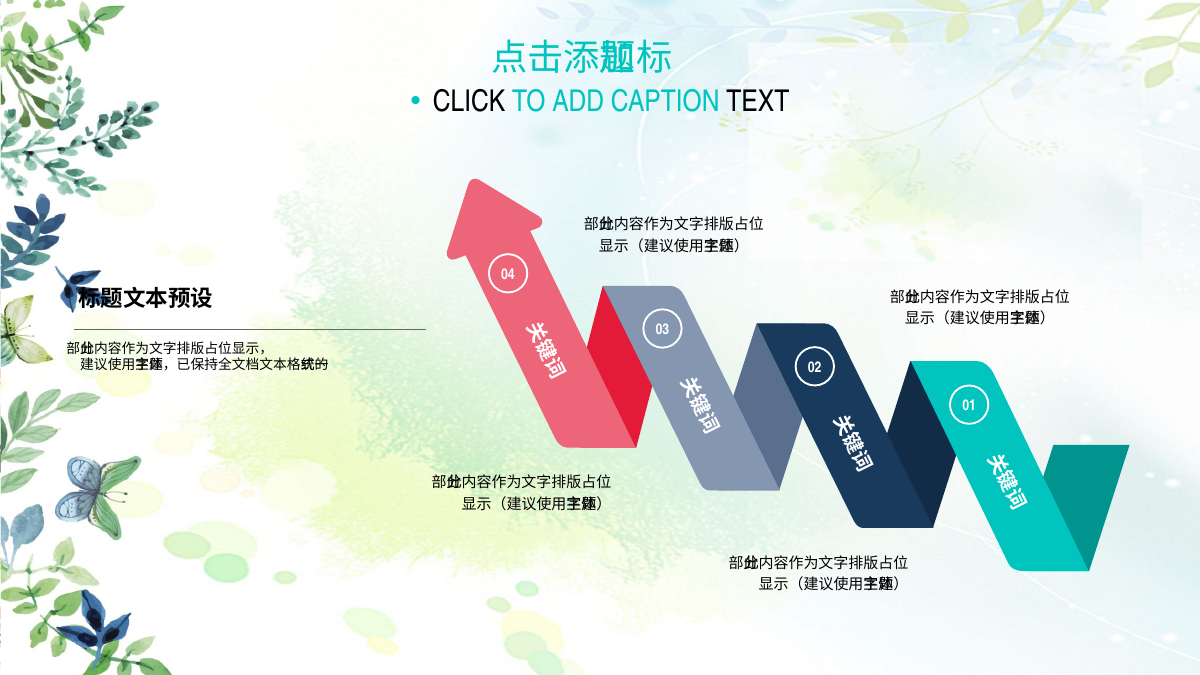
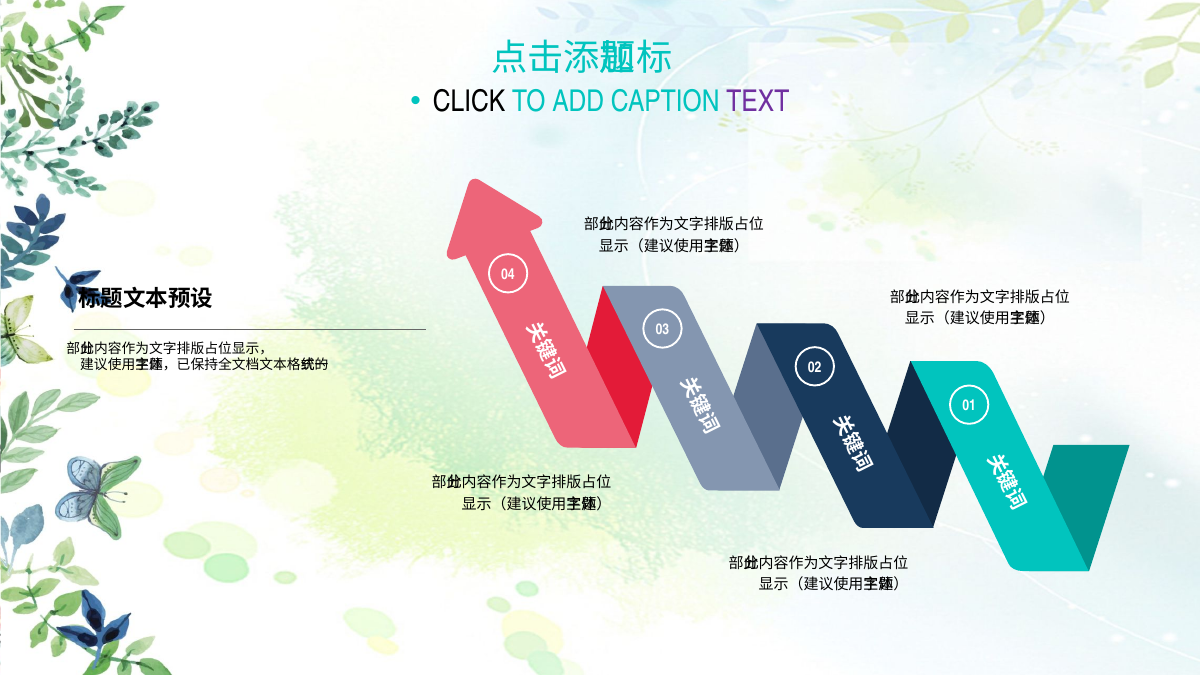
TEXT colour: black -> purple (758, 102)
